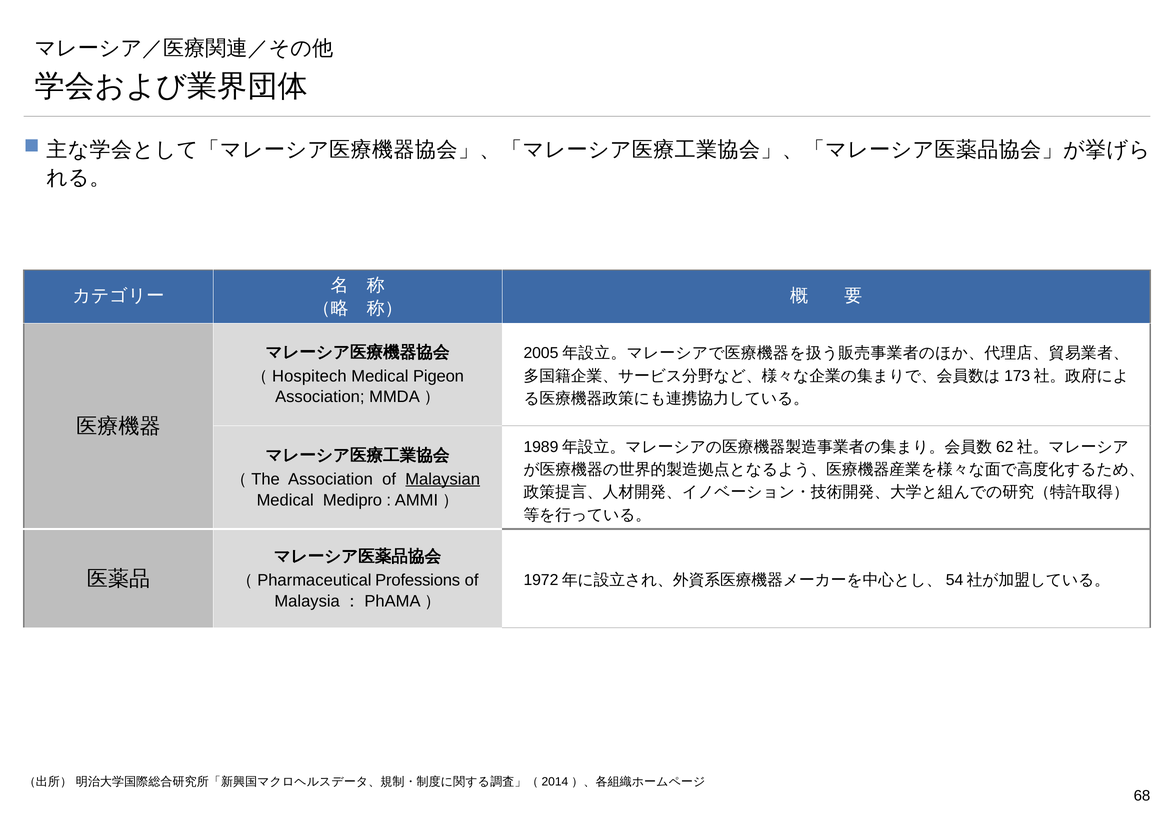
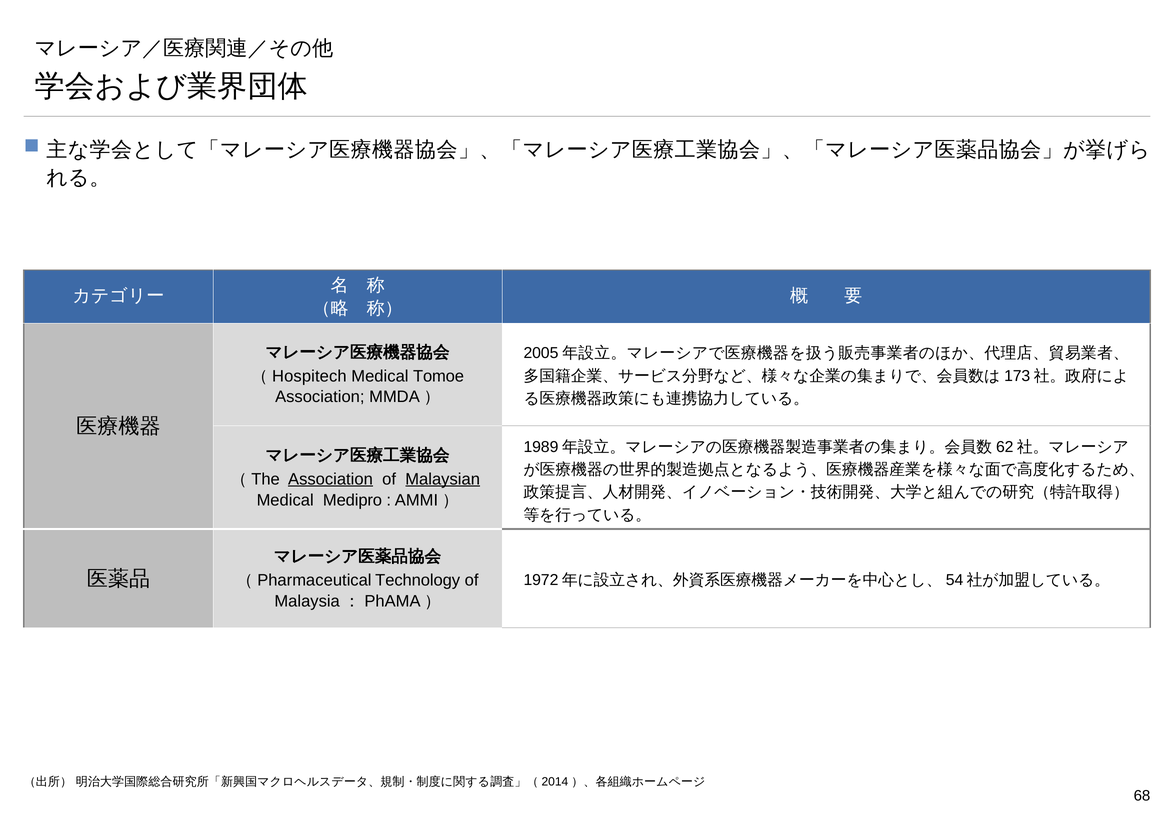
Pigeon: Pigeon -> Tomoe (439, 376)
Association underline: none -> present (330, 479)
Professions: Professions -> Technology (418, 580)
